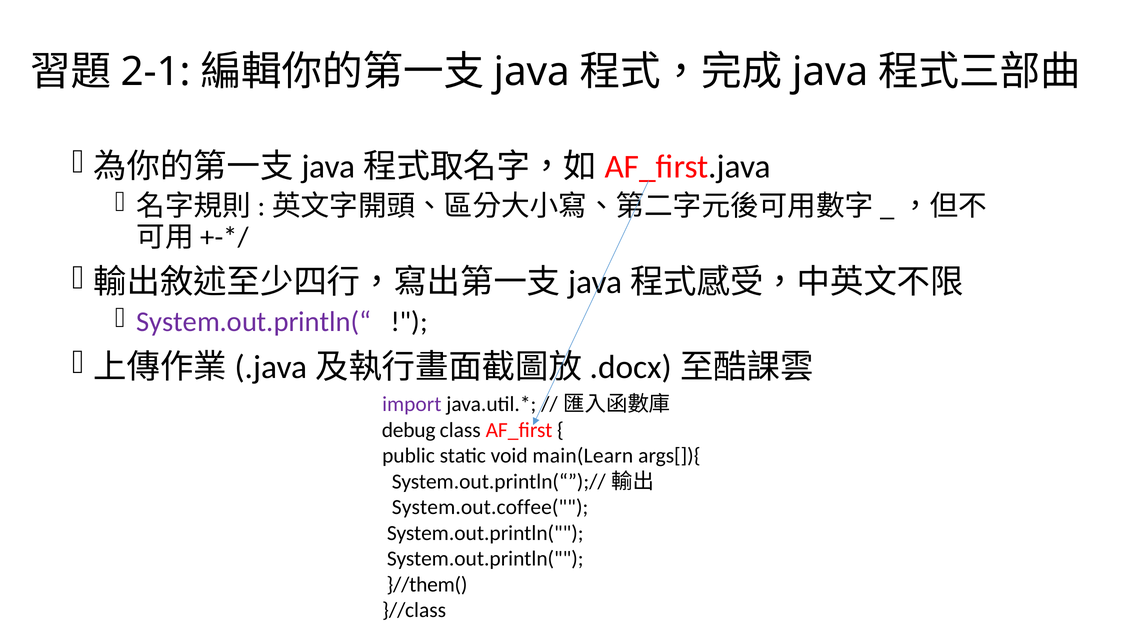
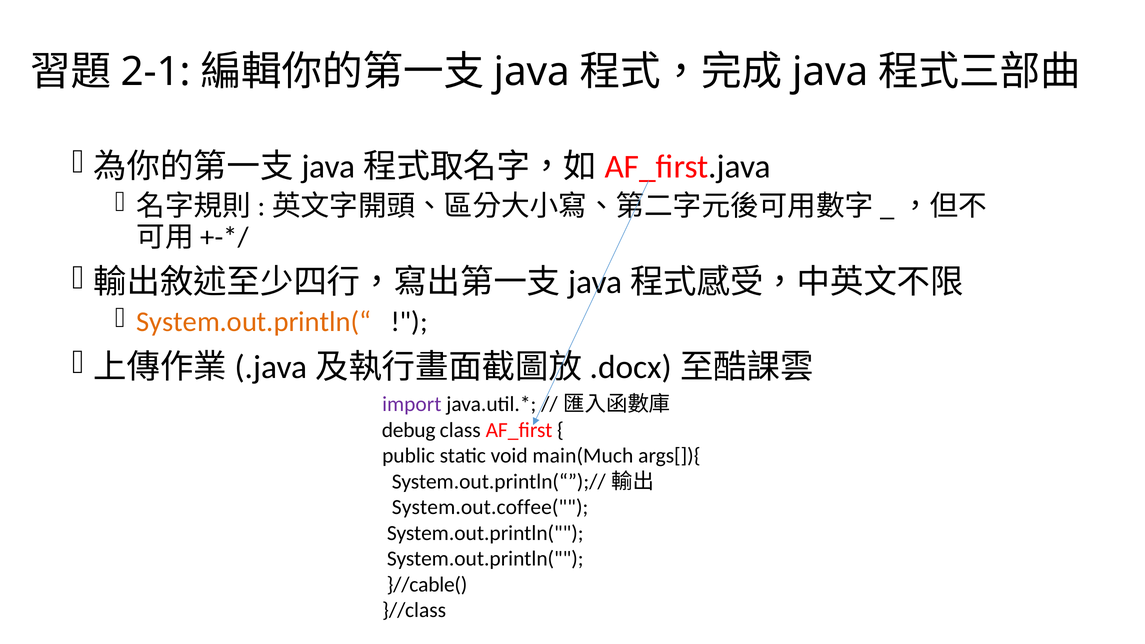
System.out.println(“ colour: purple -> orange (254, 322)
main(Learn: main(Learn -> main(Much (583, 456)
}//them(: }//them( -> }//cable( (427, 585)
